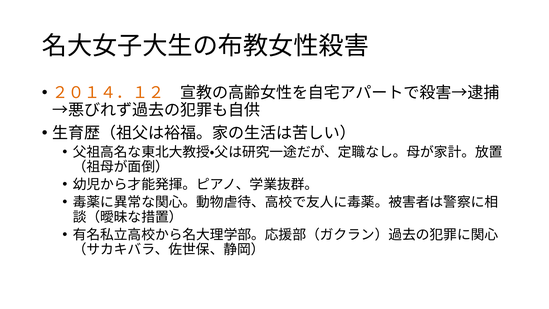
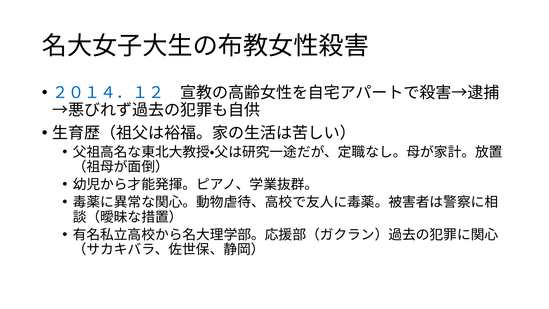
２０１４．１２ colour: orange -> blue (108, 93)
